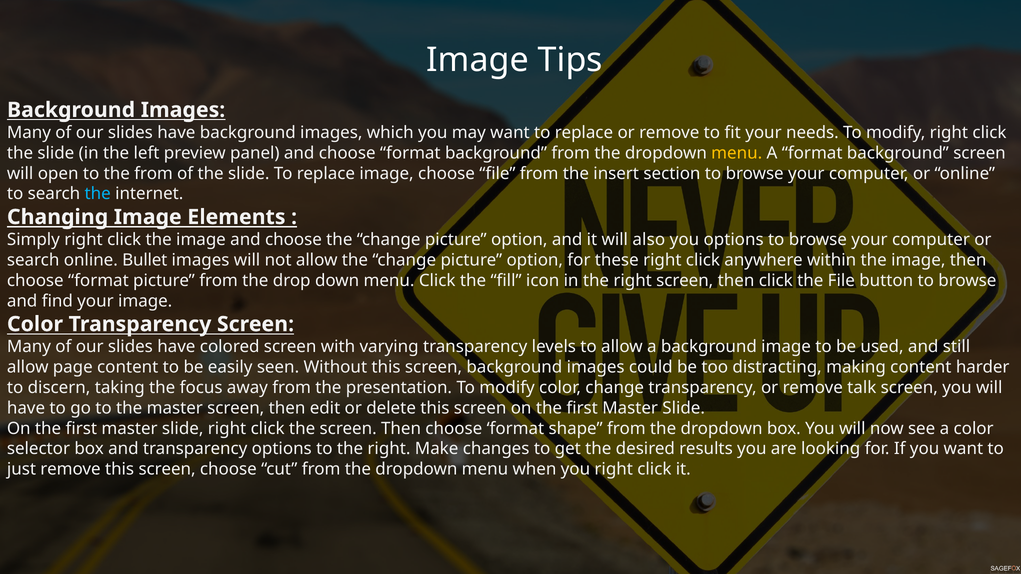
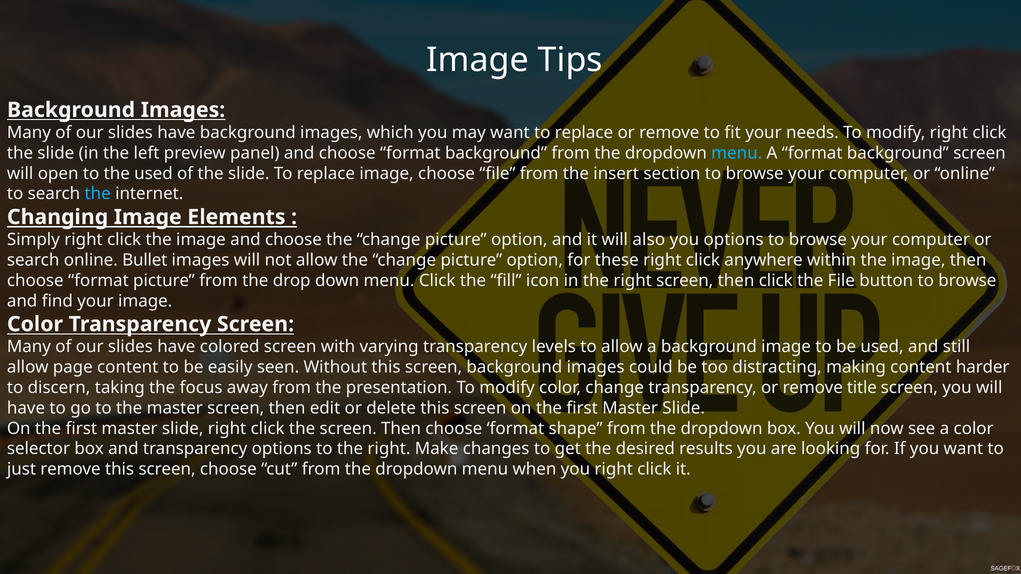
menu colour: yellow -> light blue (737, 153)
the from: from -> used (153, 173)
talk: talk -> title (862, 388)
